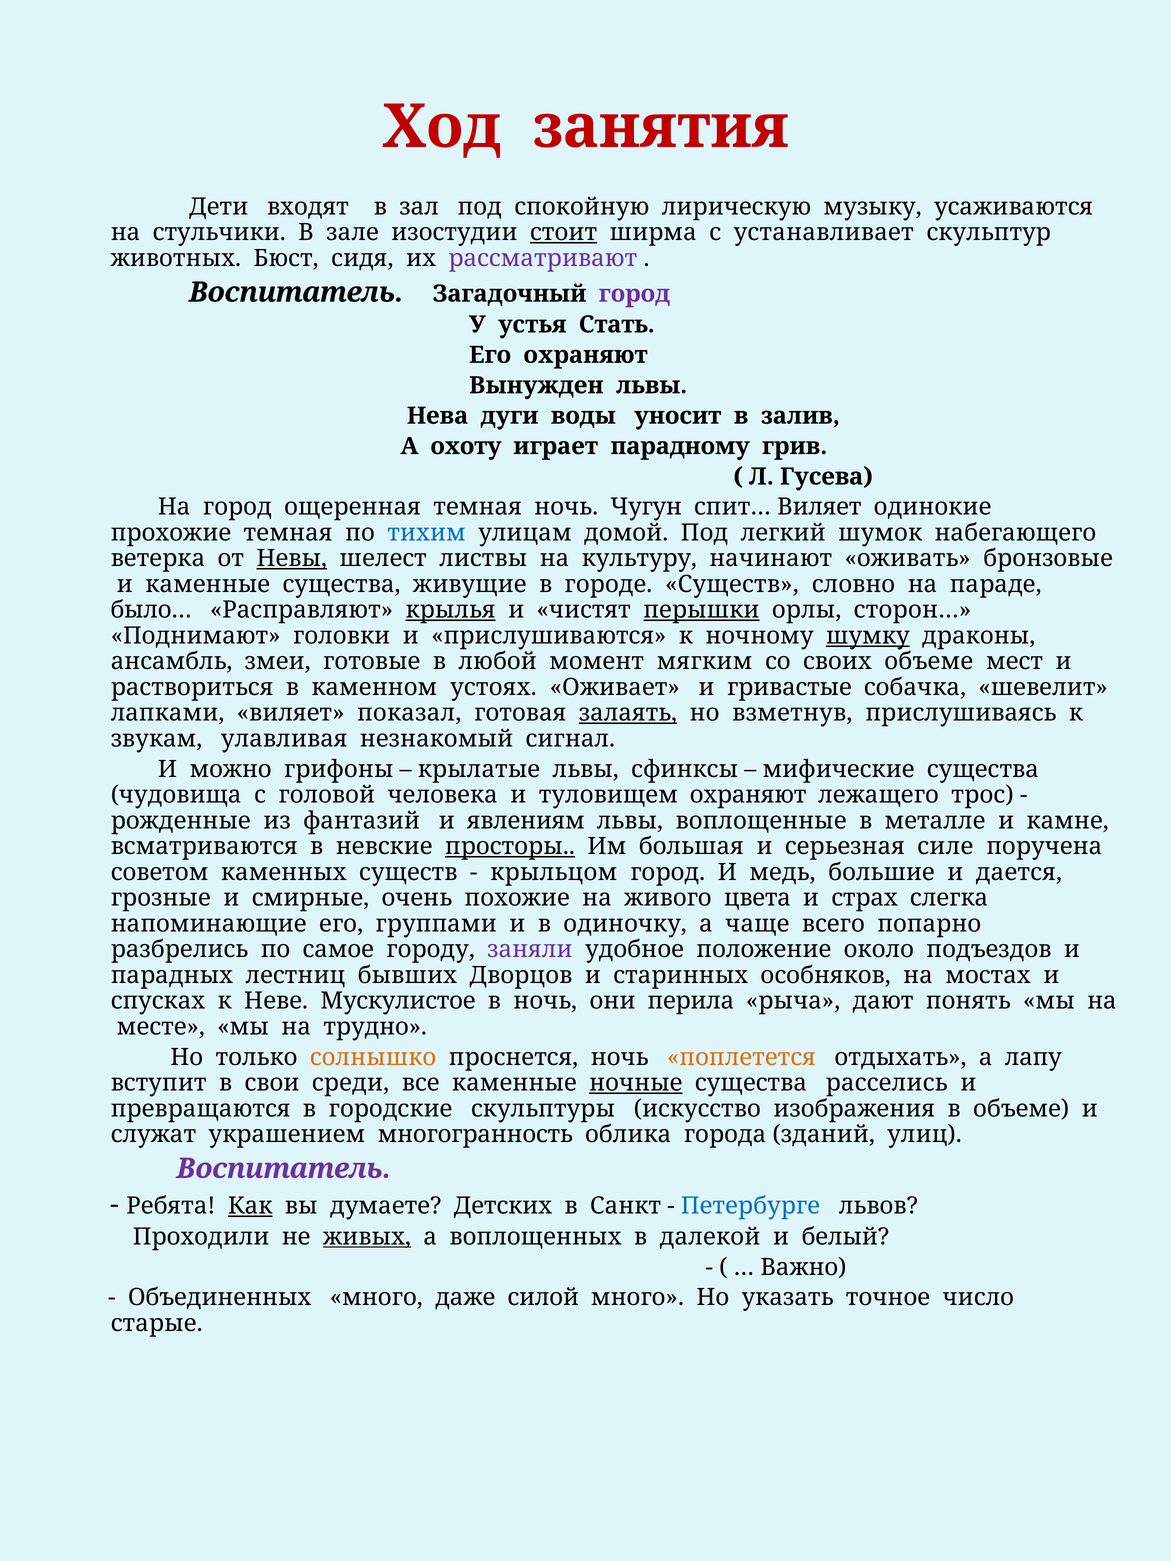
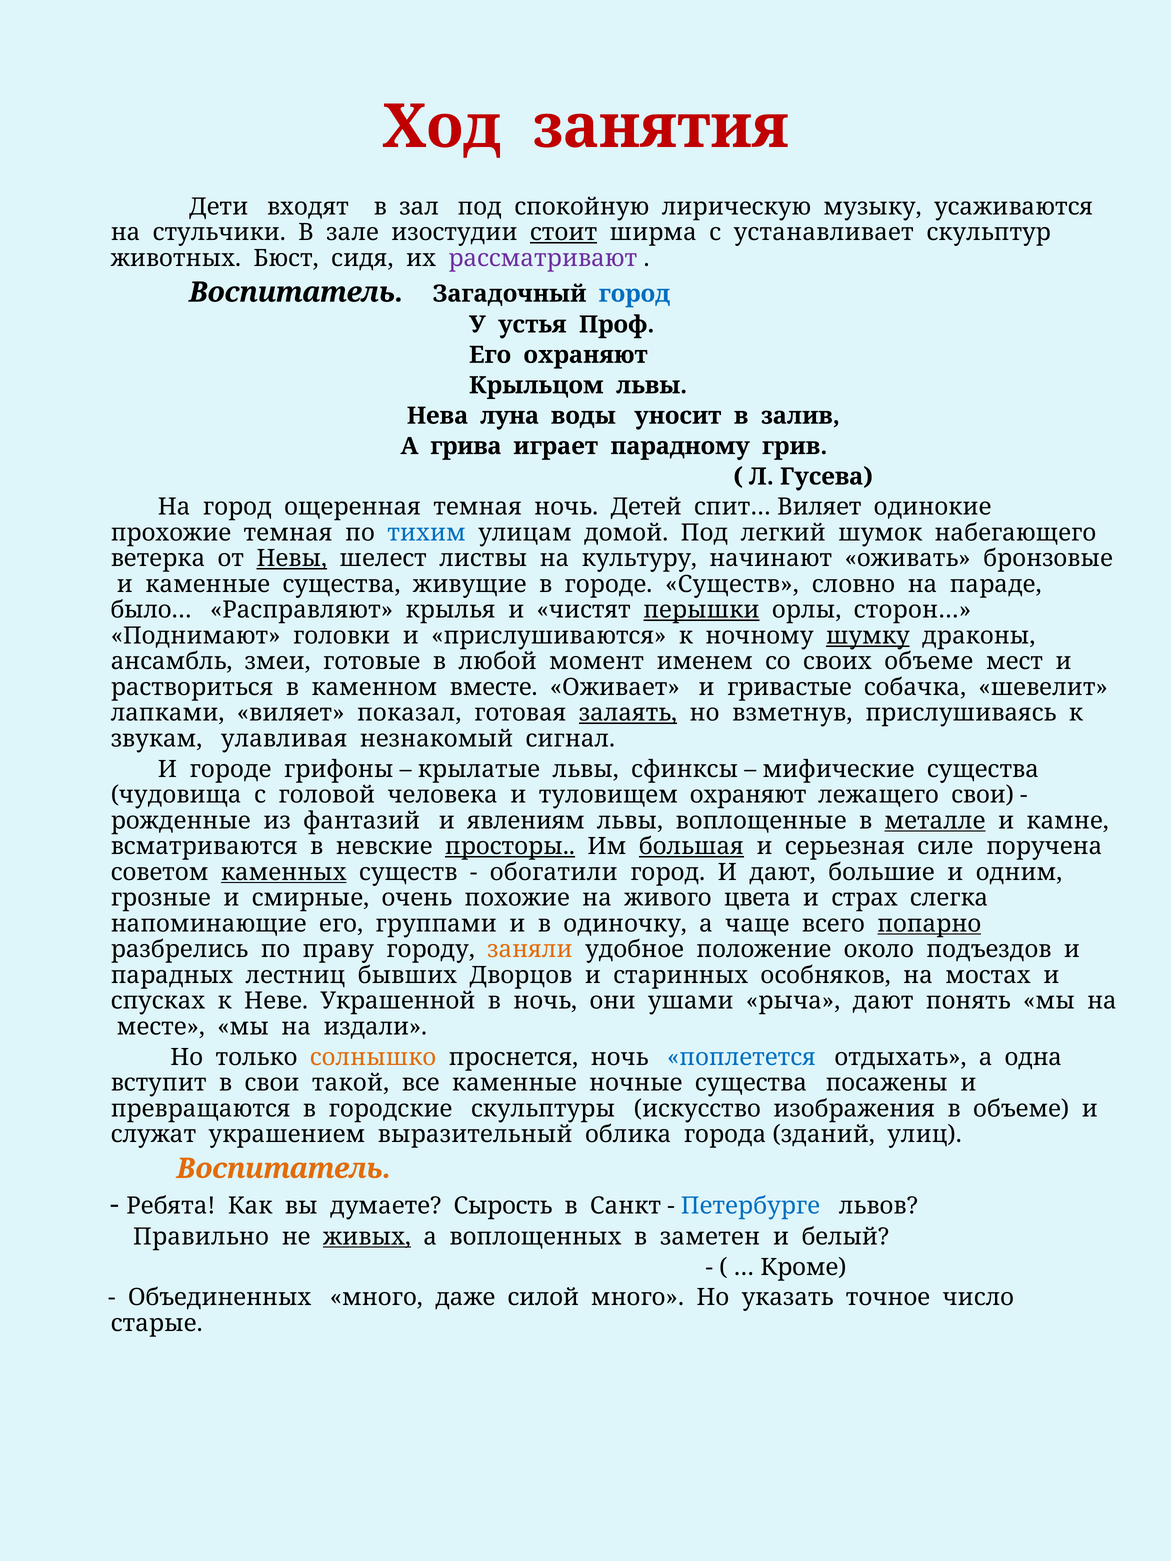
город colour: purple -> blue (634, 294)
Стать: Стать -> Проф (617, 325)
Вынужден: Вынужден -> Крыльцом (536, 385)
дуги: дуги -> луна (510, 416)
охоту: охоту -> грива (466, 446)
Чугун: Чугун -> Детей (646, 507)
крылья underline: present -> none (451, 610)
мягким: мягким -> именем (705, 662)
устоях: устоях -> вместе (494, 687)
И можно: можно -> городе (231, 769)
лежащего трос: трос -> свои (983, 795)
металле underline: none -> present (935, 821)
большая underline: none -> present (691, 847)
каменных underline: none -> present (284, 872)
крыльцом: крыльцом -> обогатили (554, 872)
И медь: медь -> дают (783, 872)
дается: дается -> одним (1019, 872)
попарно underline: none -> present (929, 924)
самое: самое -> праву (338, 950)
заняли colour: purple -> orange (530, 950)
Мускулистое: Мускулистое -> Украшенной (398, 1001)
перила: перила -> ушами (691, 1001)
трудно: трудно -> издали (375, 1027)
поплетется colour: orange -> blue (741, 1057)
лапу: лапу -> одна (1033, 1057)
среди: среди -> такой (351, 1083)
ночные underline: present -> none (636, 1083)
расселись: расселись -> посажены (887, 1083)
многогранность: многогранность -> выразительный (475, 1135)
Воспитатель colour: purple -> orange (284, 1169)
Как underline: present -> none (250, 1206)
Детских: Детских -> Сырость (503, 1206)
Проходили: Проходили -> Правильно (201, 1237)
далекой: далекой -> заметен (710, 1237)
Важно: Важно -> Кроме (803, 1267)
